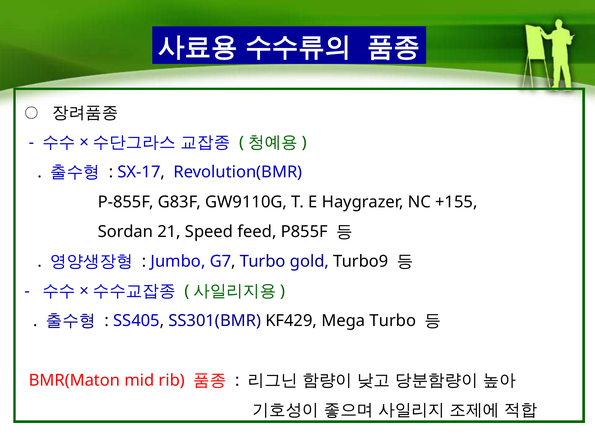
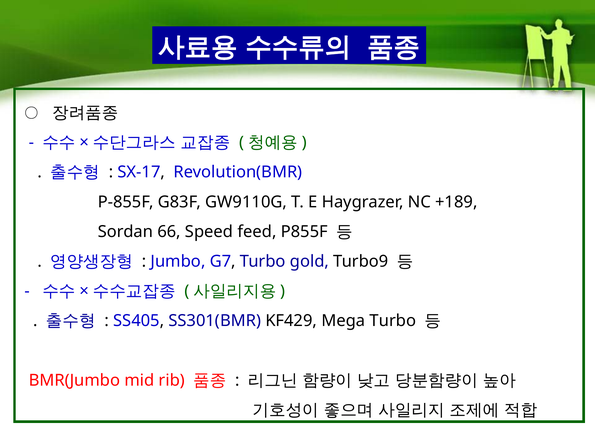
+155: +155 -> +189 (456, 202)
21: 21 -> 66 (169, 232)
BMR(Maton: BMR(Maton -> BMR(Jumbo (74, 381)
